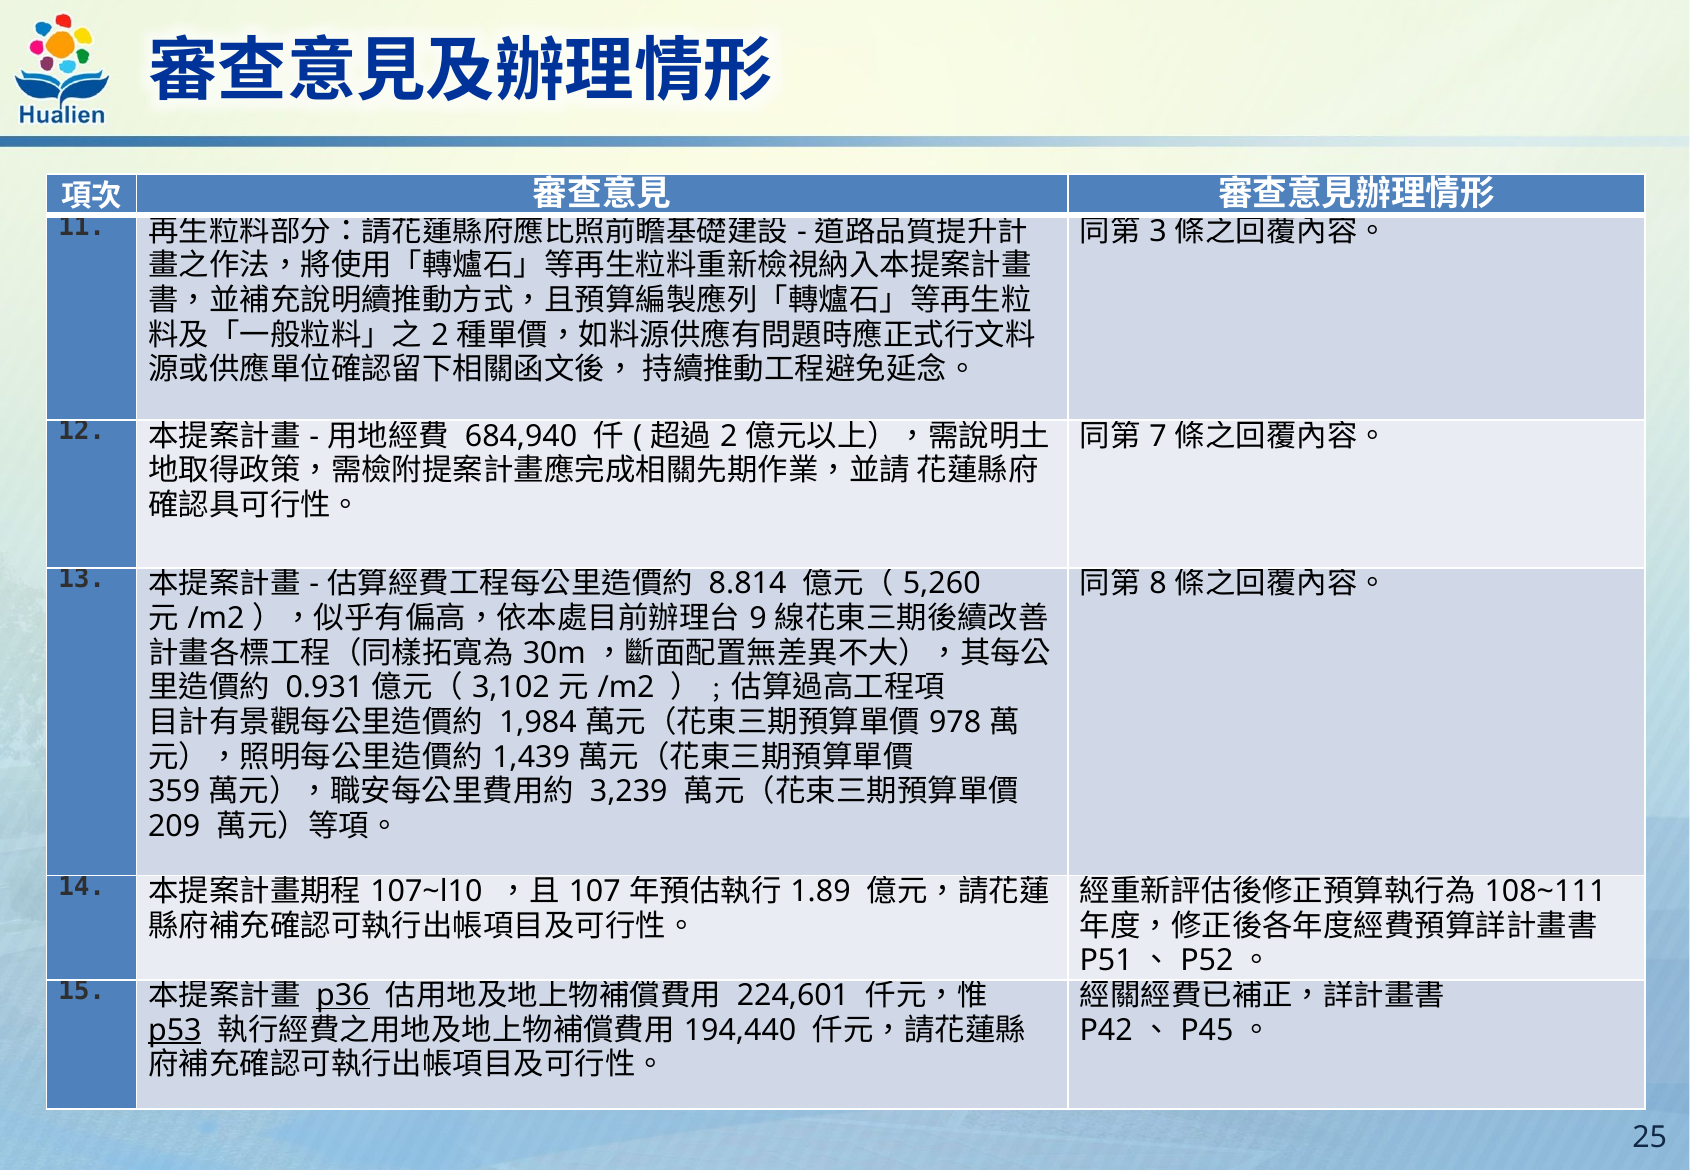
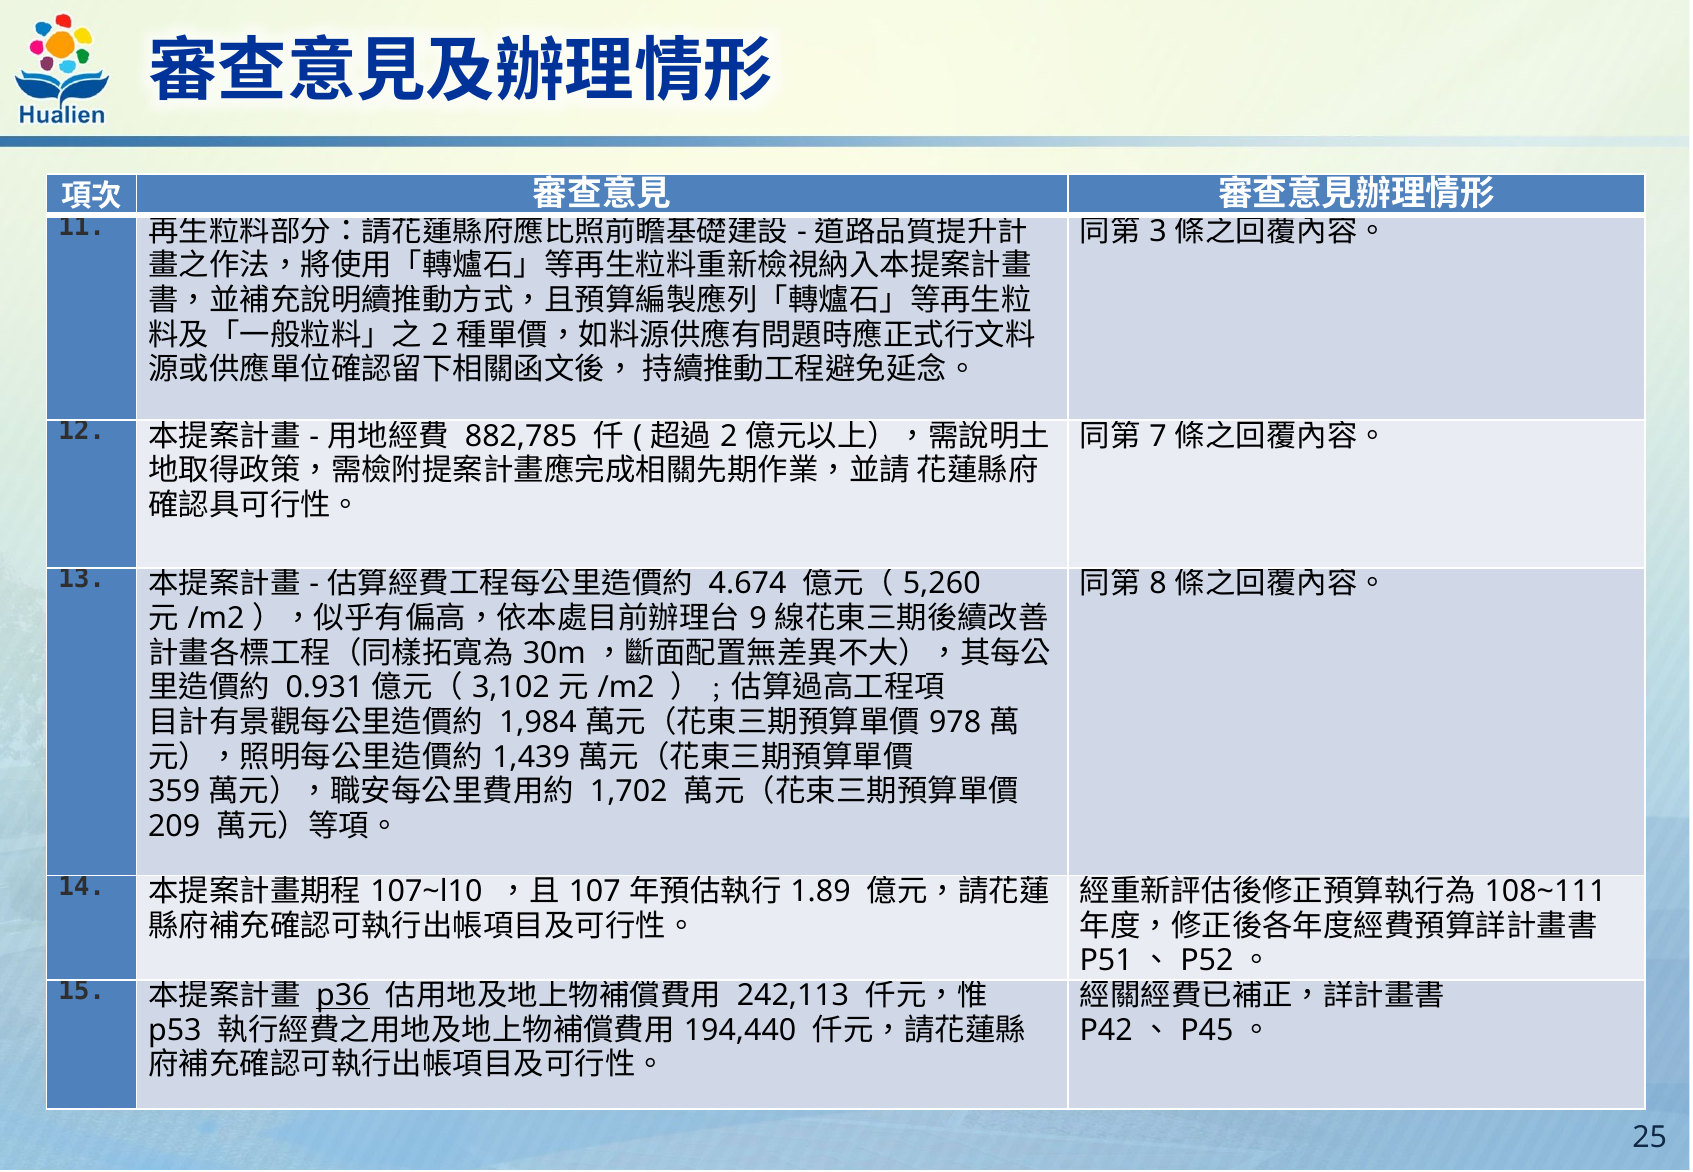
684,940: 684,940 -> 882,785 (521, 436)
8.814: 8.814 -> 4.674 (748, 584)
3,239: 3,239 -> 1,702 (629, 792)
224,601: 224,601 -> 242,113 (793, 995)
p53 underline: present -> none (175, 1030)
